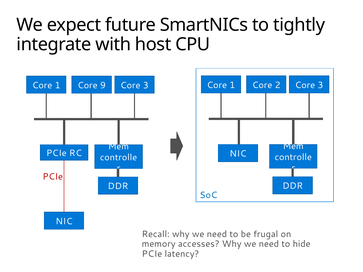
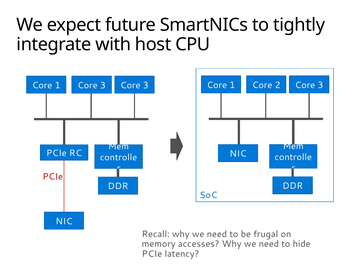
1 Core 9: 9 -> 3 (103, 85)
